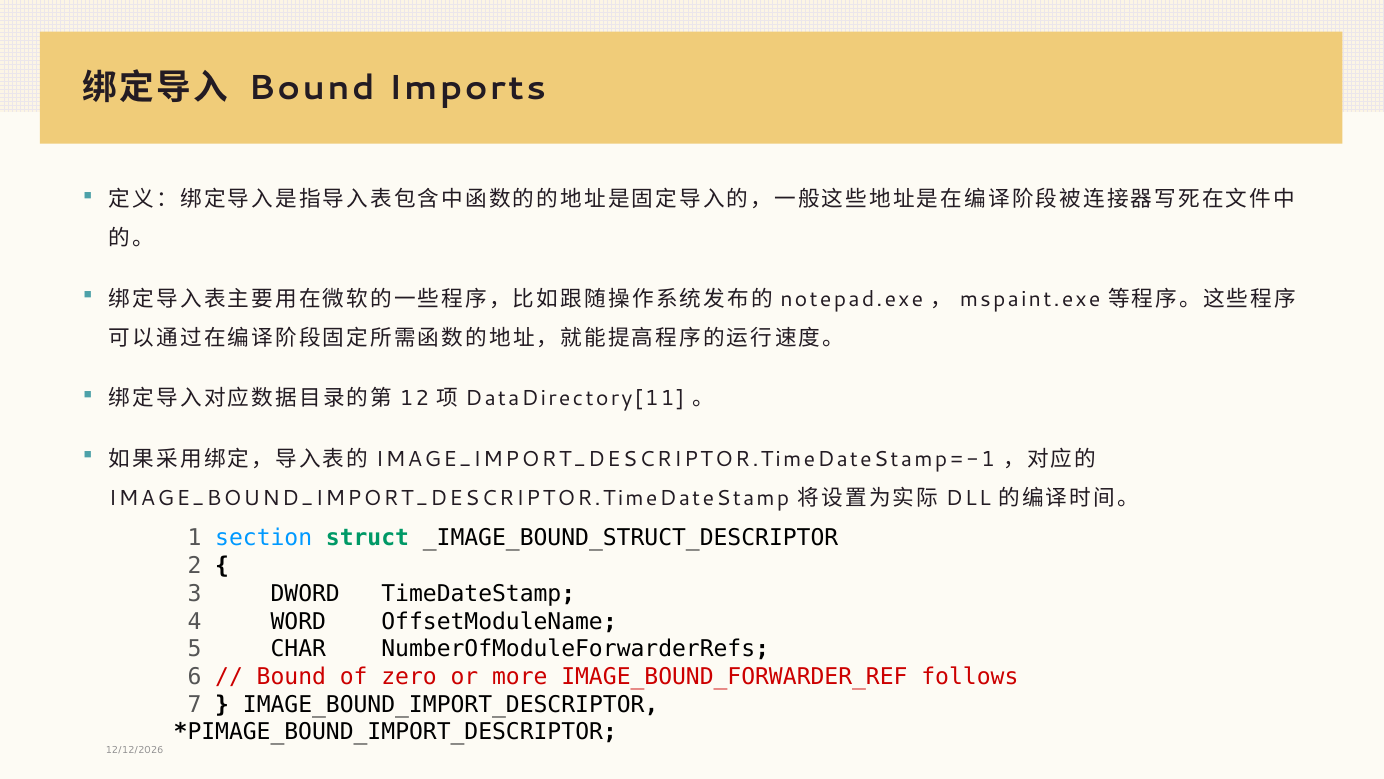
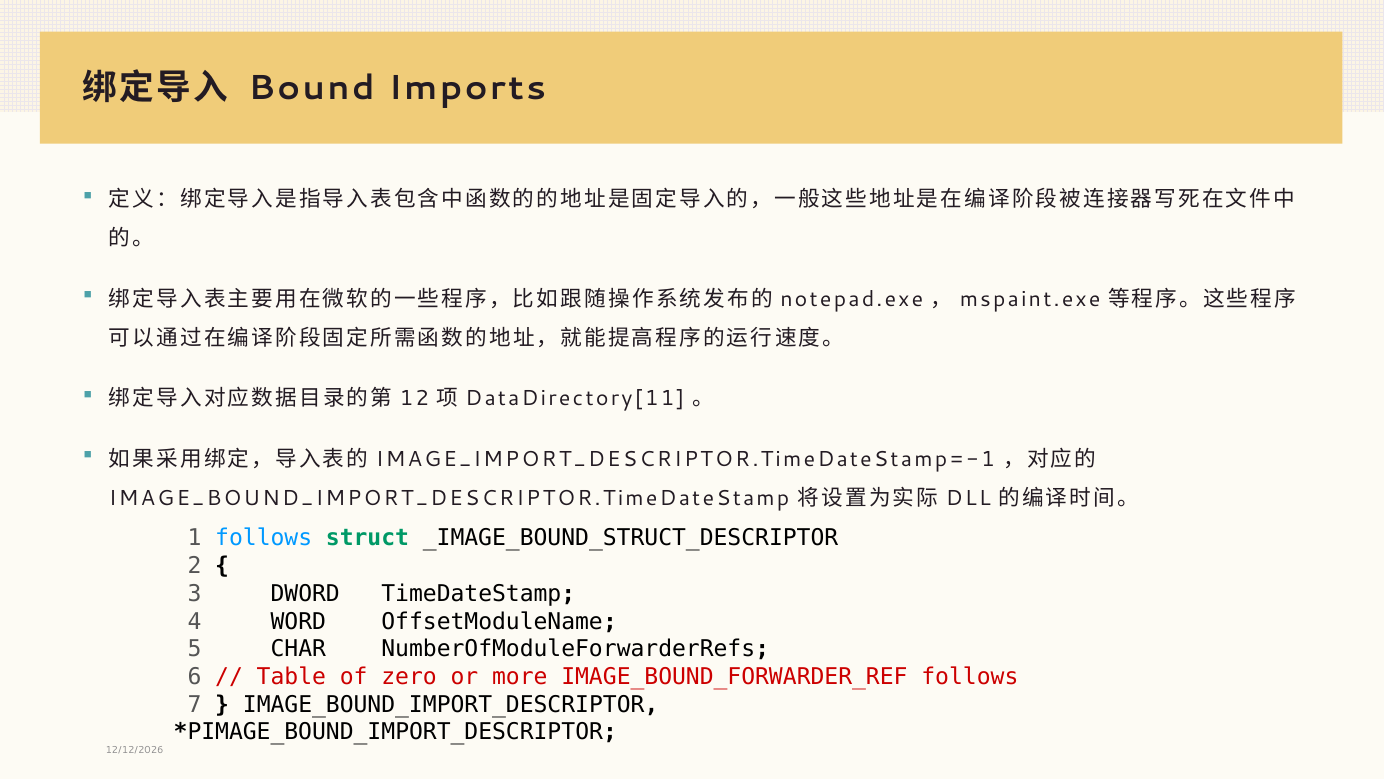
1 section: section -> follows (264, 538)
Bound: Bound -> Table (291, 676)
